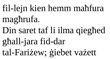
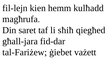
maħfura: maħfura -> kulħadd (89, 8)
ilma: ilma -> sħiħ (66, 30)
